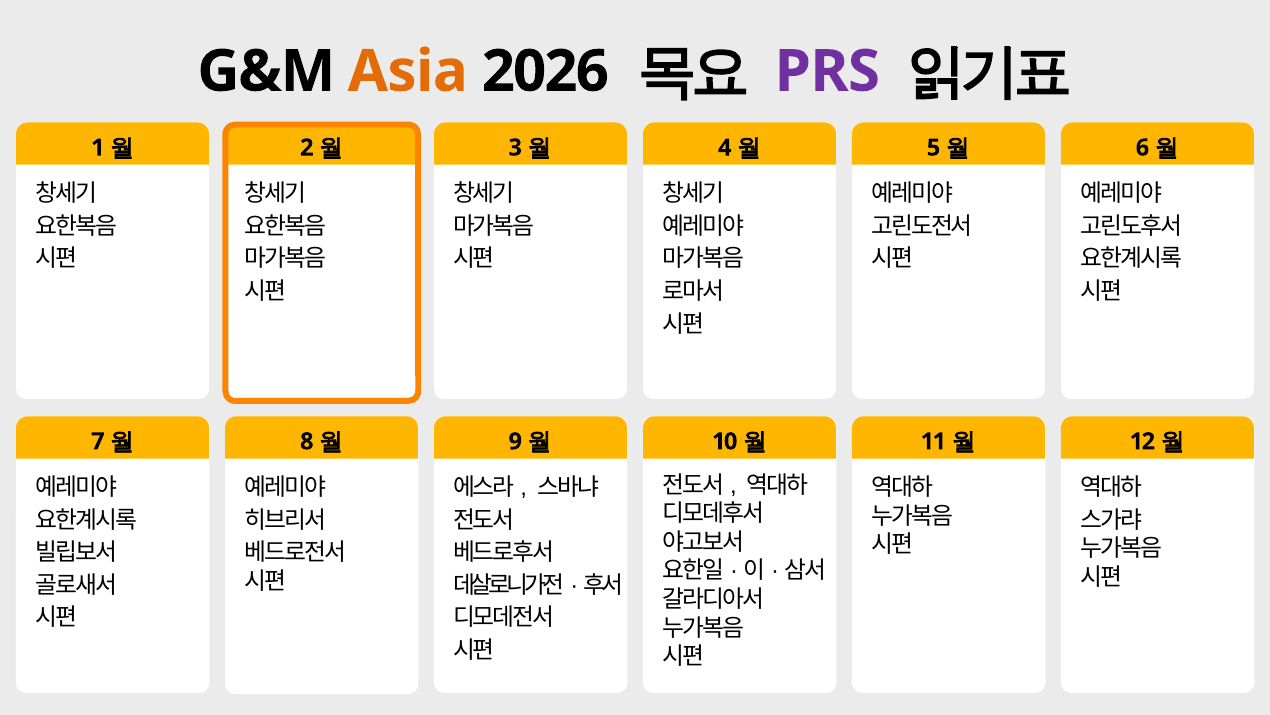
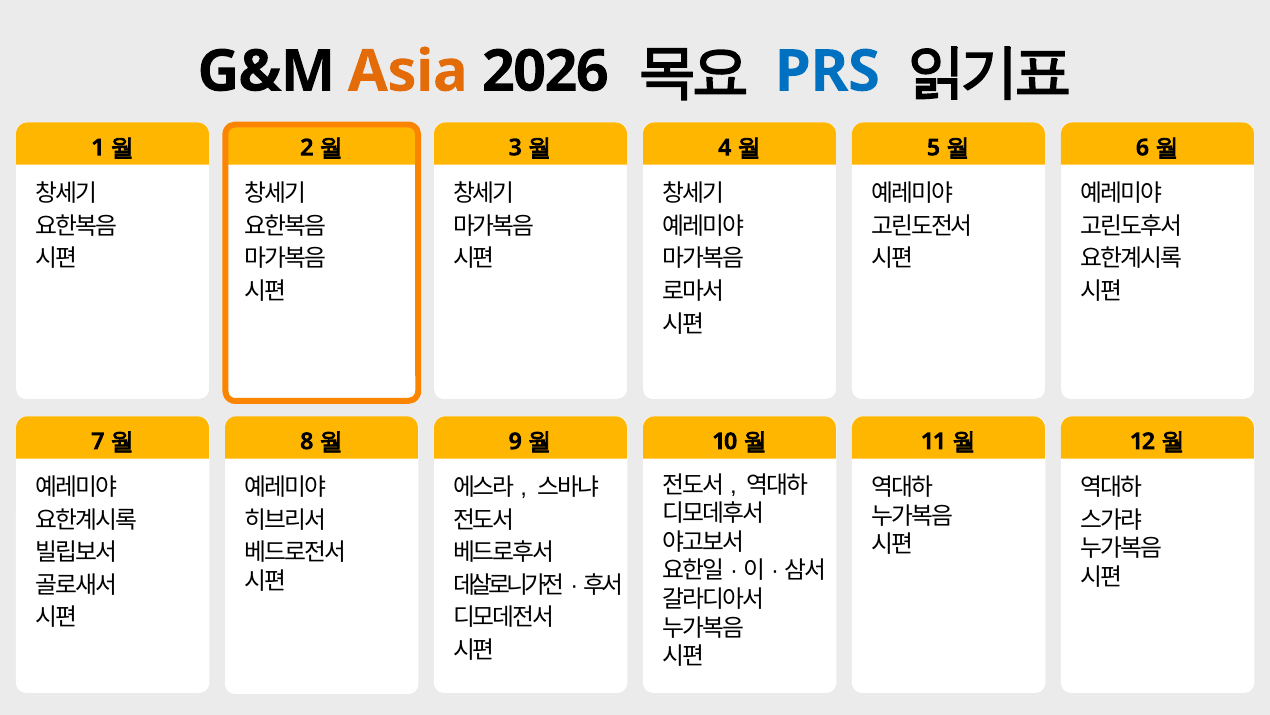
PRS colour: purple -> blue (827, 71)
